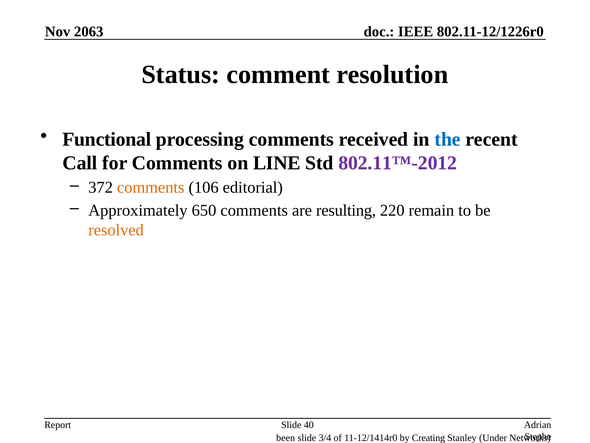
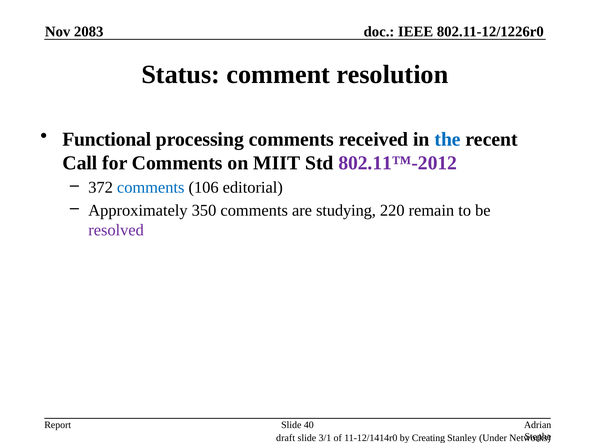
2063: 2063 -> 2083 (89, 31)
LINE: LINE -> MIIT (277, 163)
comments colour: orange -> blue (151, 187)
650: 650 -> 350 (204, 210)
resulting: resulting -> studying (346, 210)
resolved colour: orange -> purple (116, 230)
been: been -> draft (286, 437)
3/4: 3/4 -> 3/1 (325, 437)
